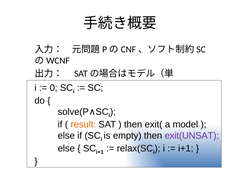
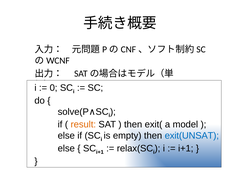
exit(UNSAT colour: purple -> blue (192, 136)
